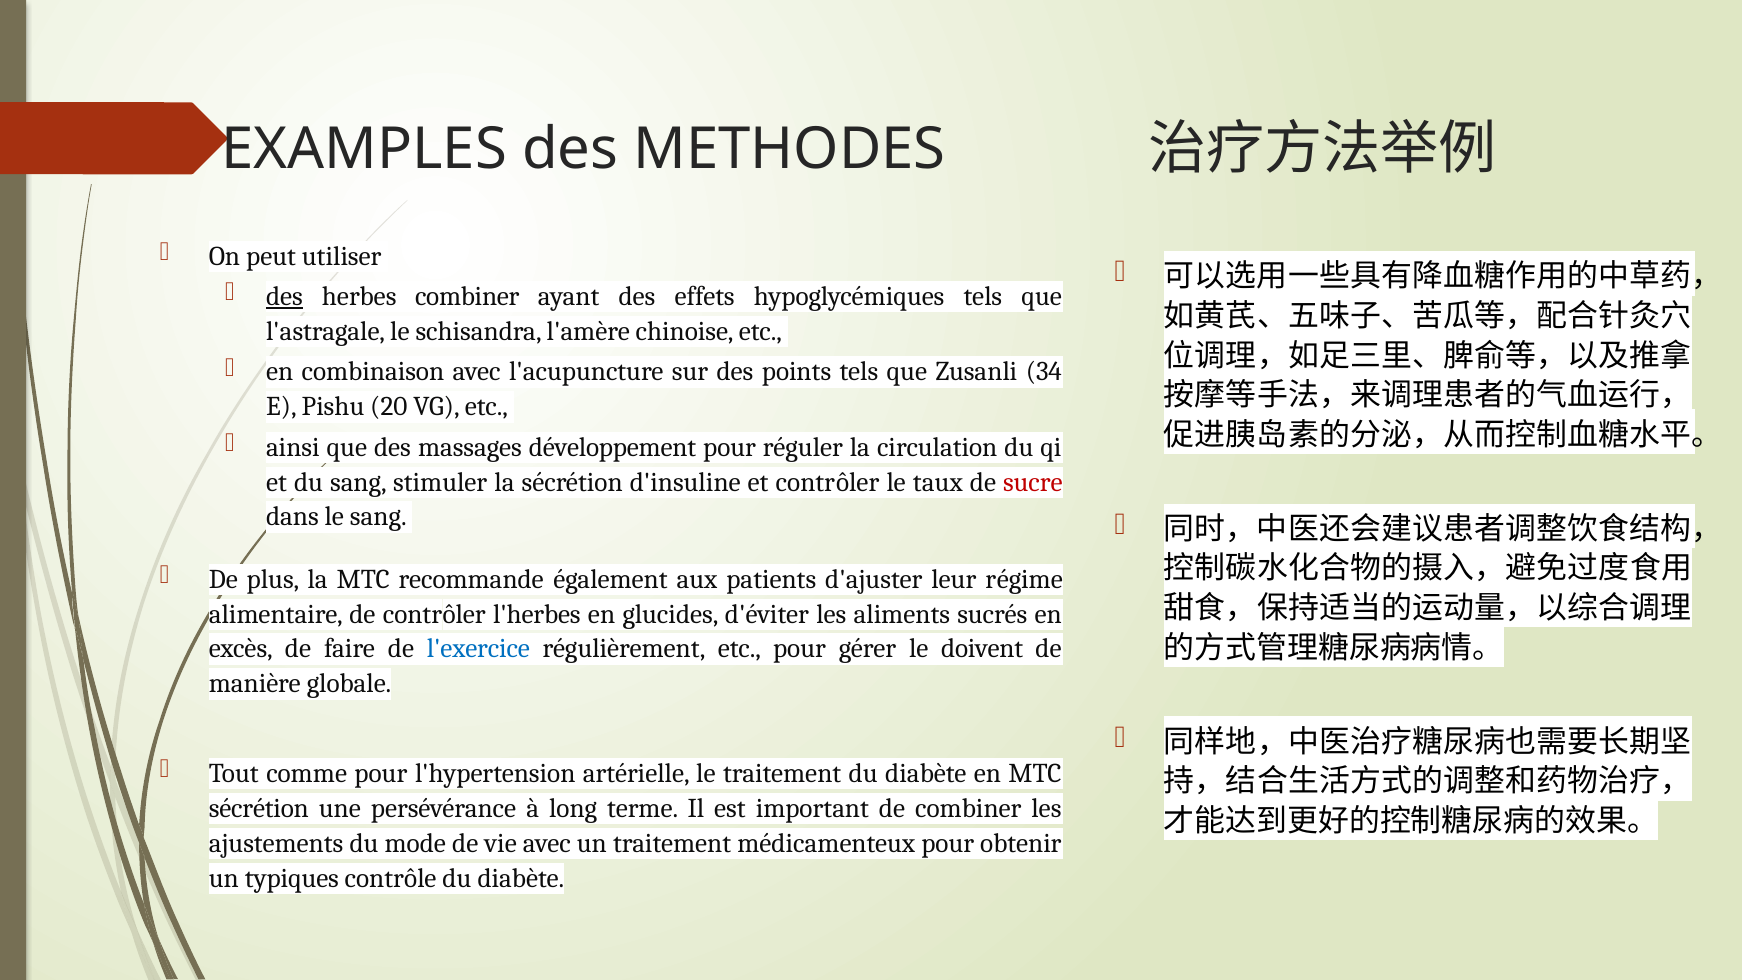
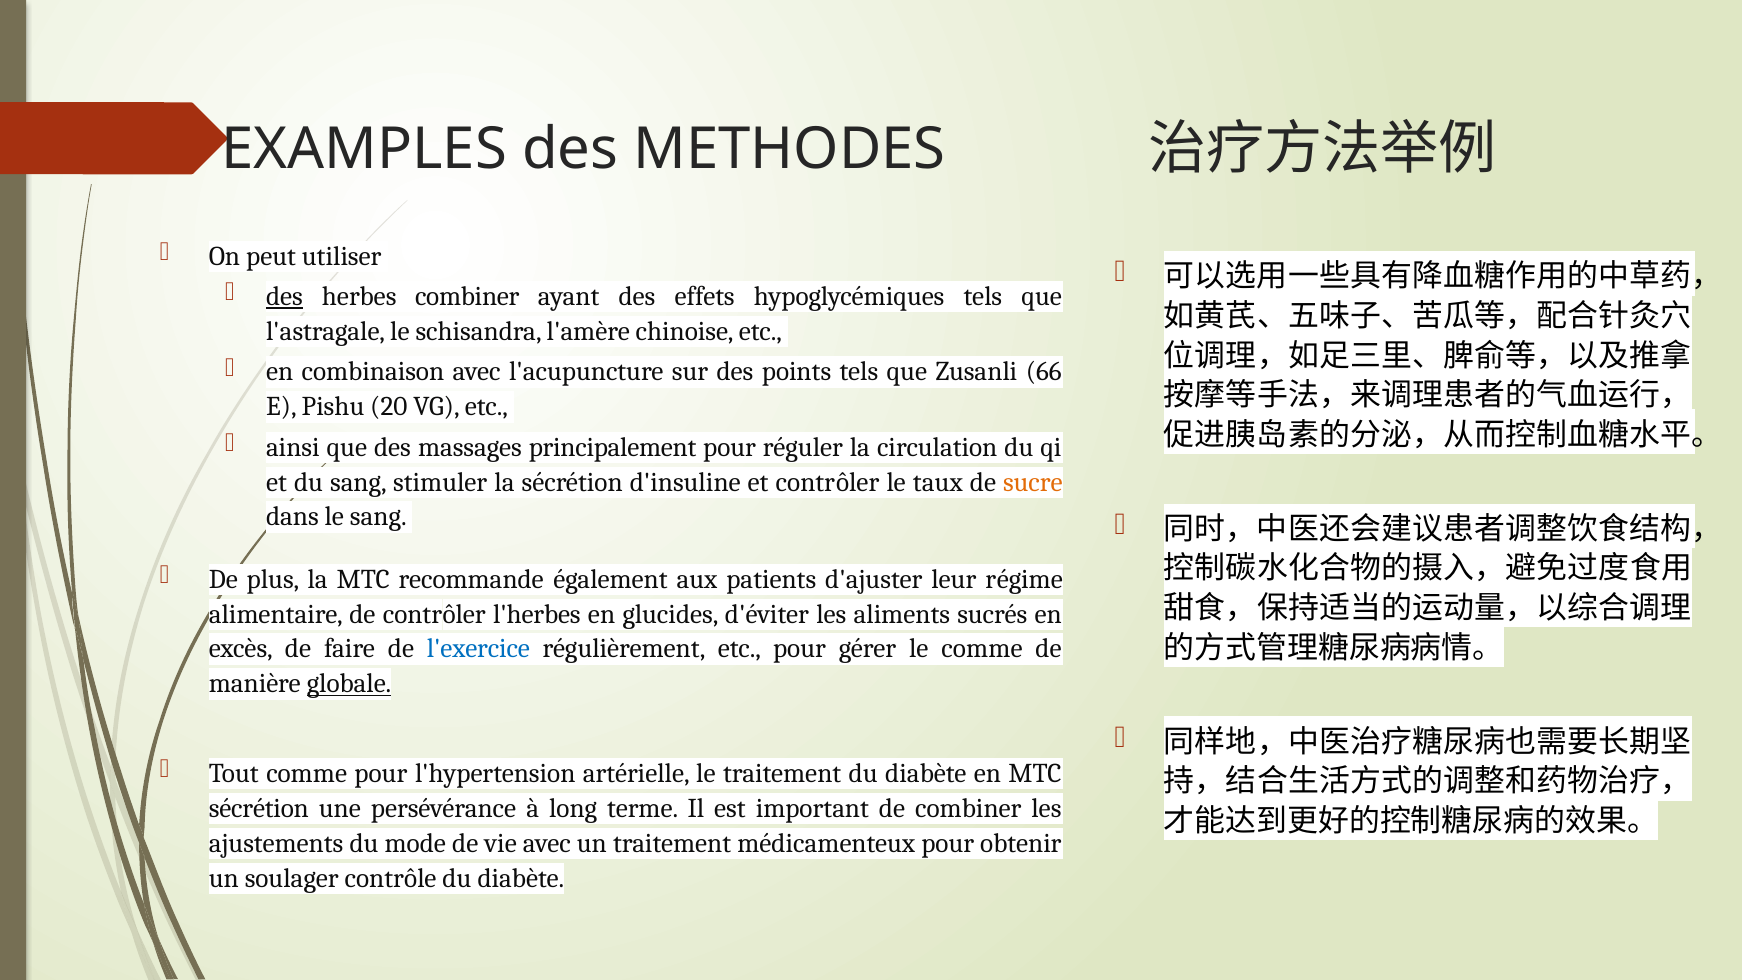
34: 34 -> 66 (1044, 372)
développement: développement -> principalement (613, 447)
sucre colour: red -> orange (1033, 482)
le doivent: doivent -> comme (982, 649)
globale underline: none -> present (349, 684)
typiques: typiques -> soulager (292, 878)
